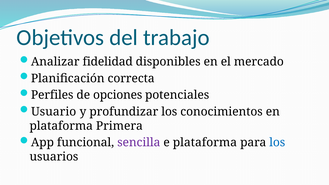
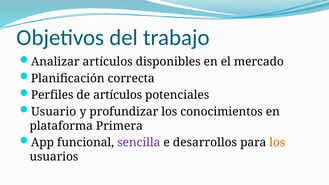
Analizar fidelidad: fidelidad -> artículos (108, 62)
de opciones: opciones -> artículos (118, 95)
e plataforma: plataforma -> desarrollos (205, 143)
los colour: blue -> orange (277, 143)
